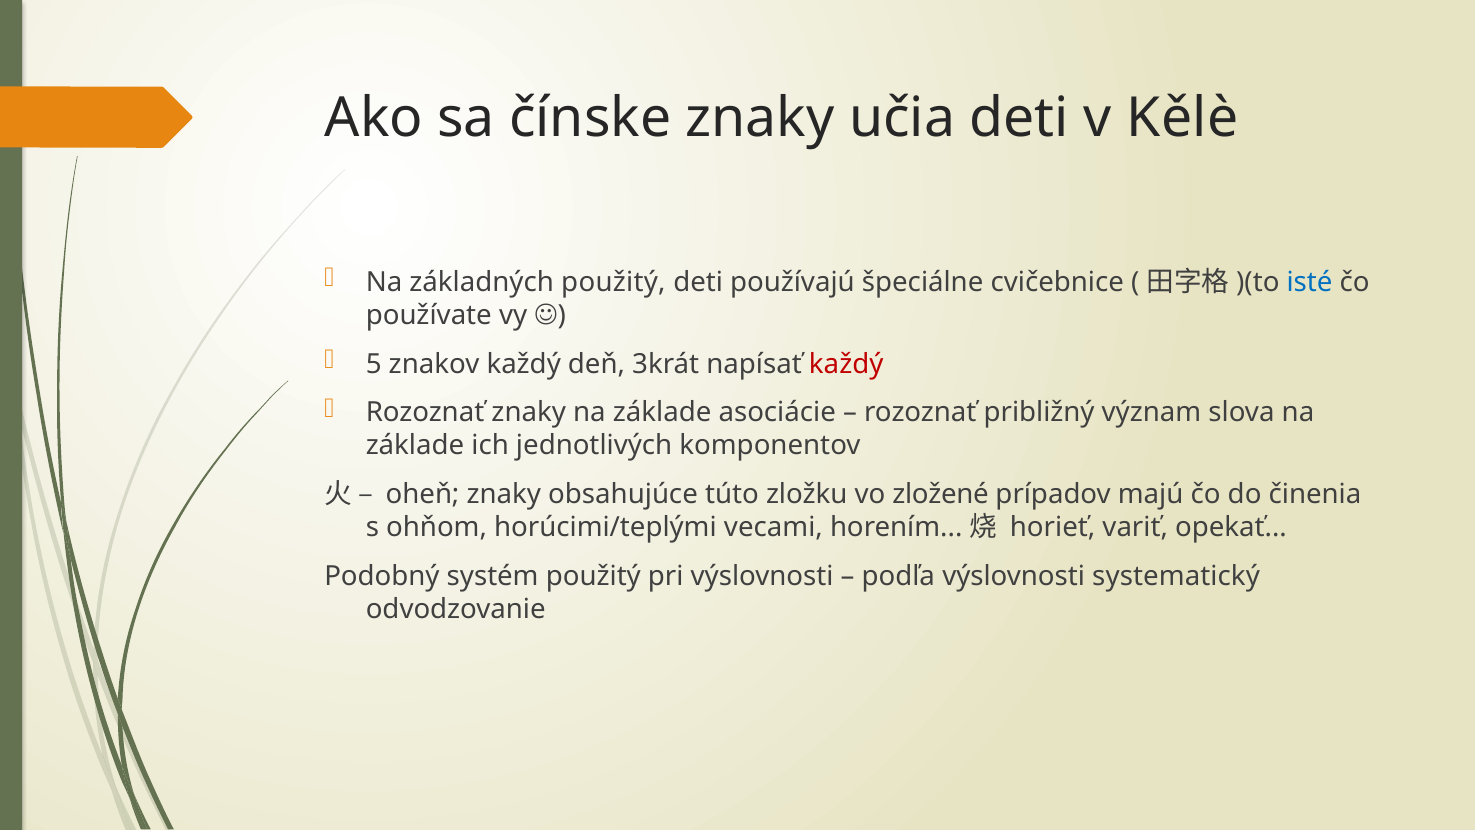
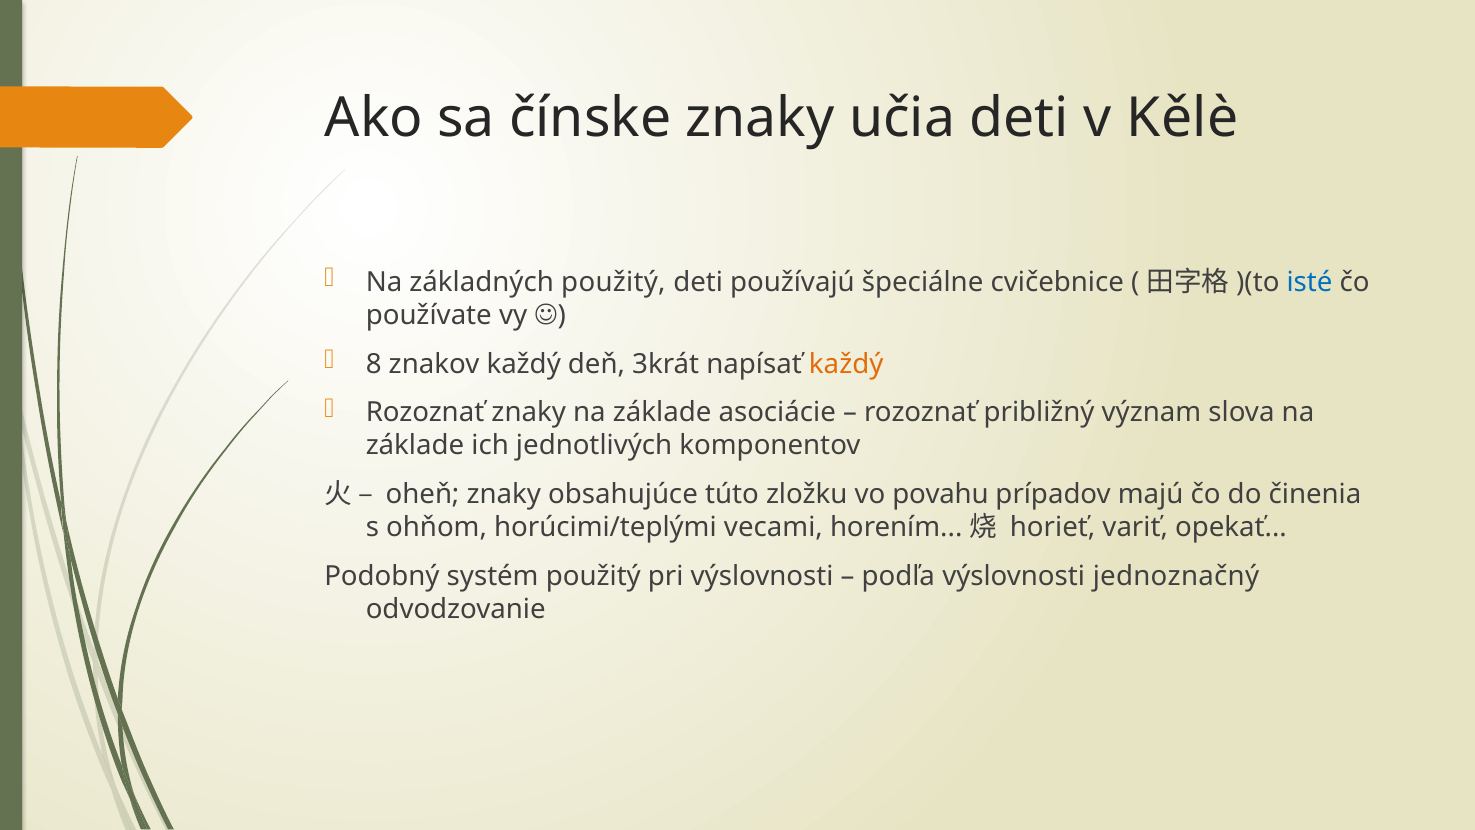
5: 5 -> 8 (374, 364)
každý colour: red -> orange (846, 364)
zložené: zložené -> povahu (941, 494)
systematický: systematický -> jednoznačný (1176, 576)
